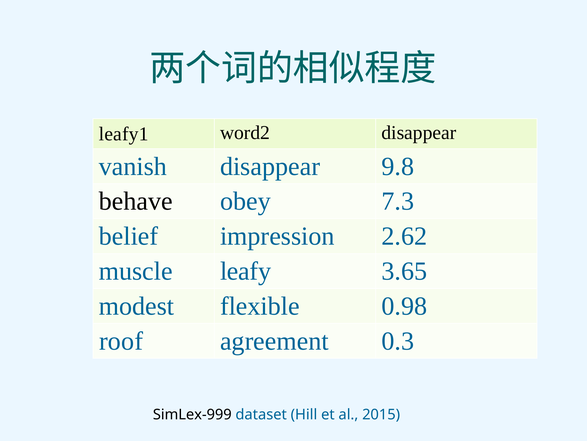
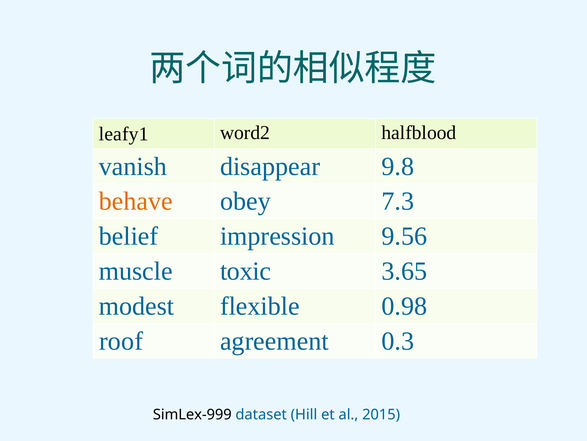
word2 disappear: disappear -> halfblood (419, 132)
behave colour: black -> orange (136, 201)
2.62: 2.62 -> 9.56 (404, 236)
leafy: leafy -> toxic (246, 271)
